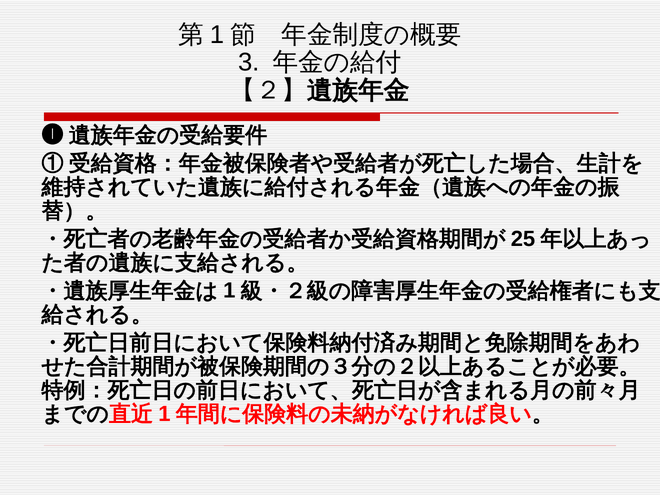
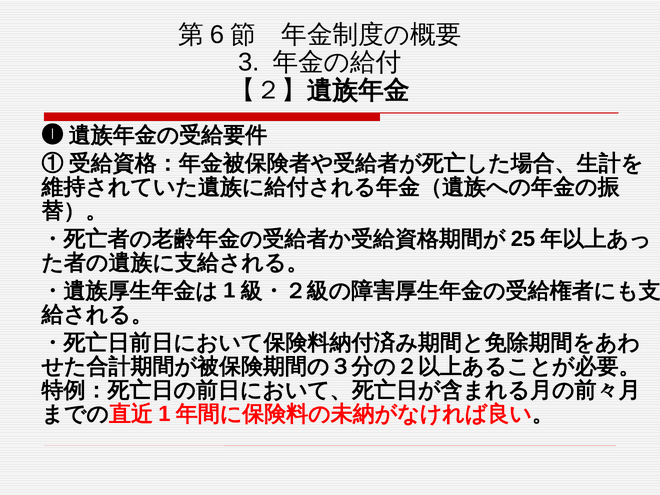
1: 1 -> 6 (217, 35)
